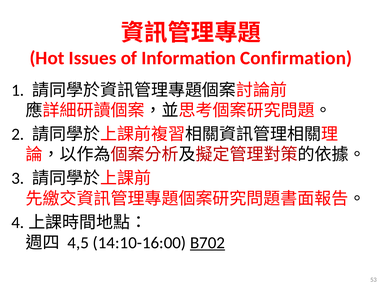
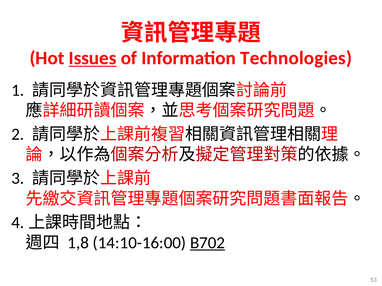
Issues underline: none -> present (93, 58)
Confirmation: Confirmation -> Technologies (296, 58)
4,5: 4,5 -> 1,8 (78, 243)
